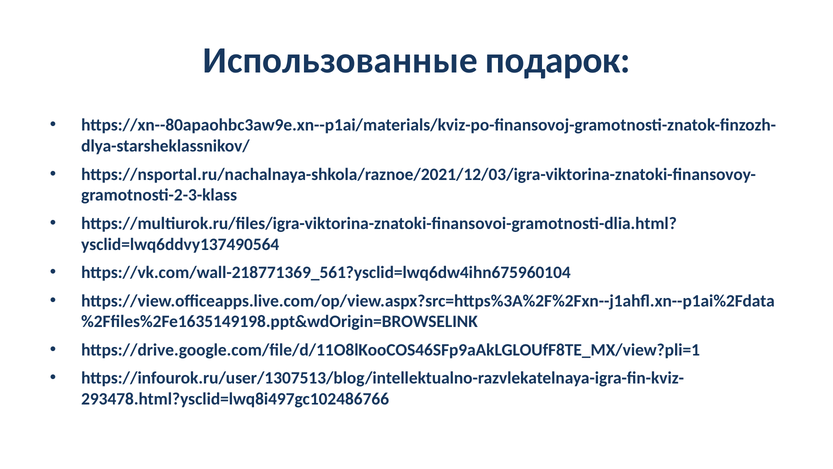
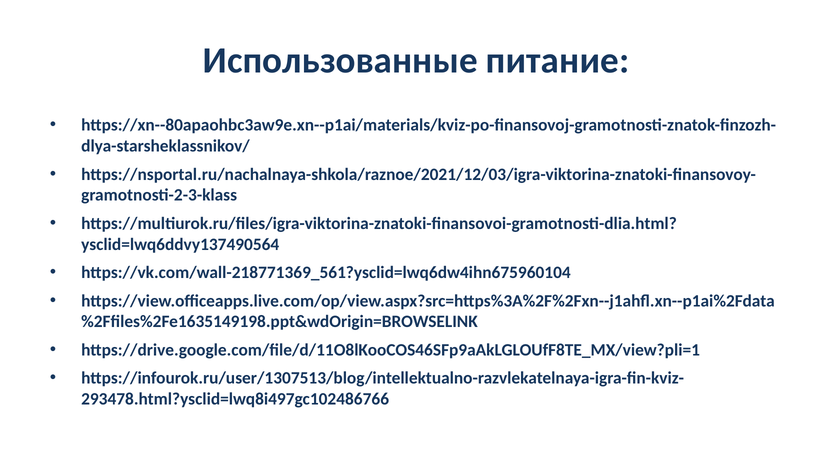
подарок: подарок -> питание (558, 60)
